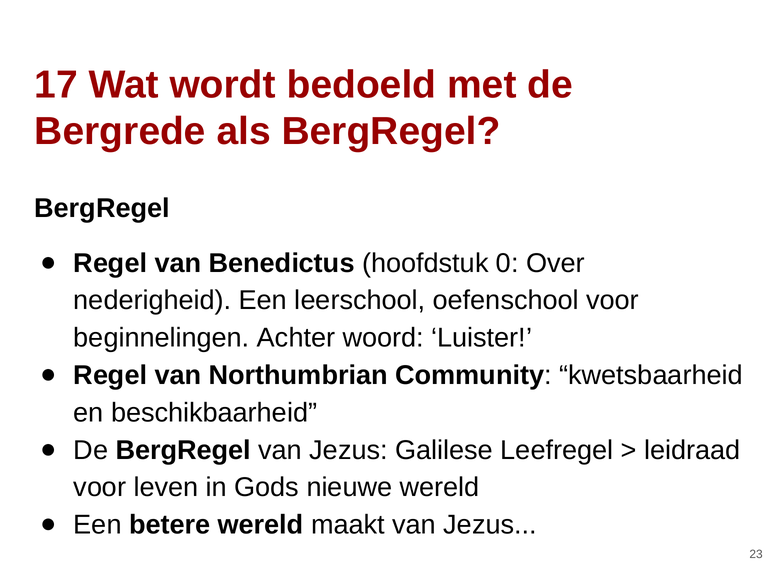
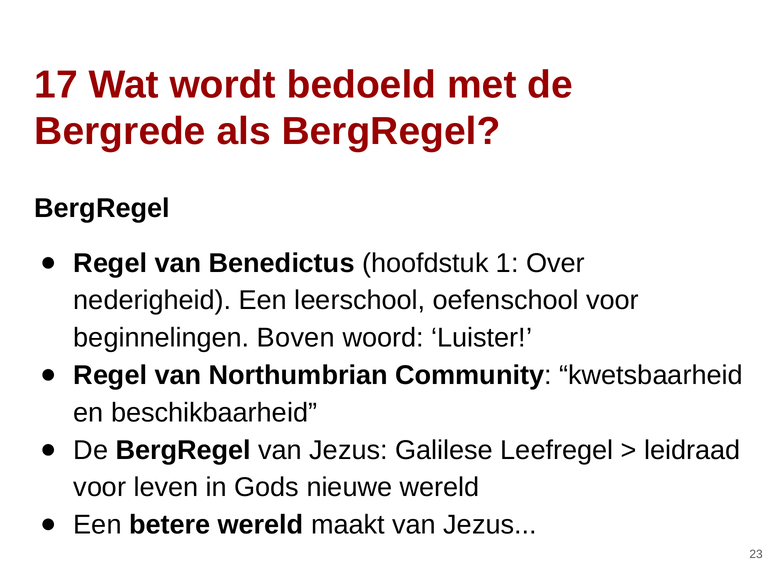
0: 0 -> 1 (507, 263)
Achter: Achter -> Boven (296, 338)
